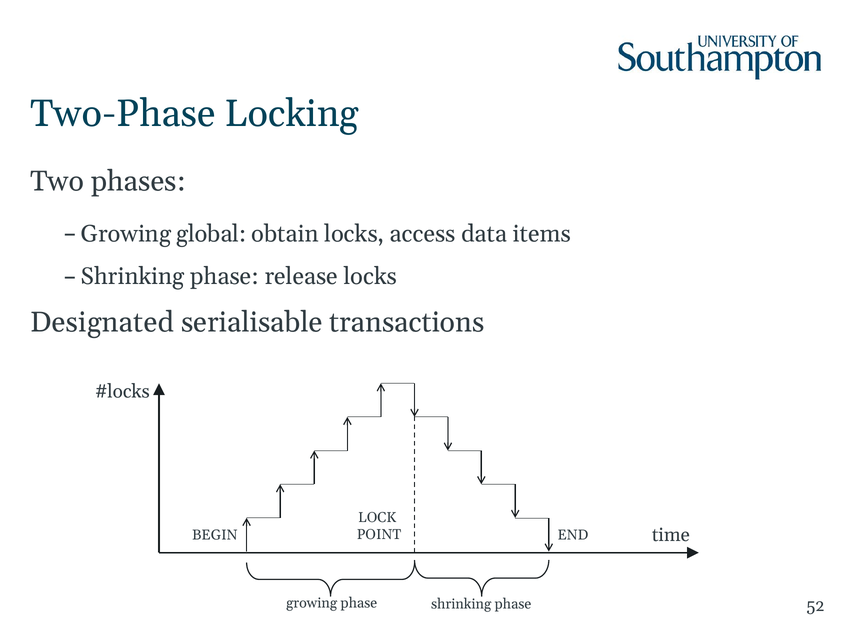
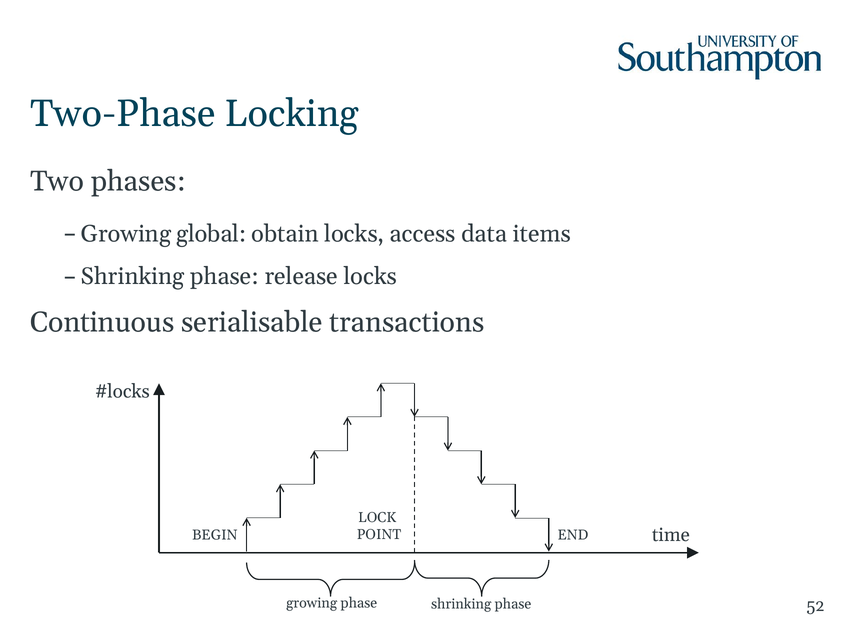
Designated: Designated -> Continuous (102, 323)
